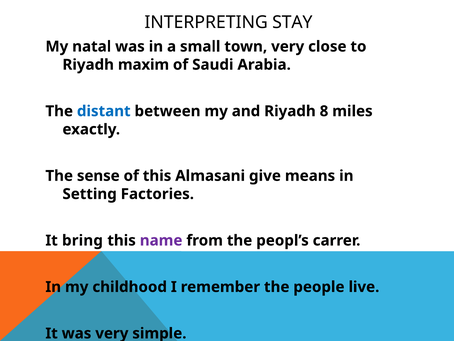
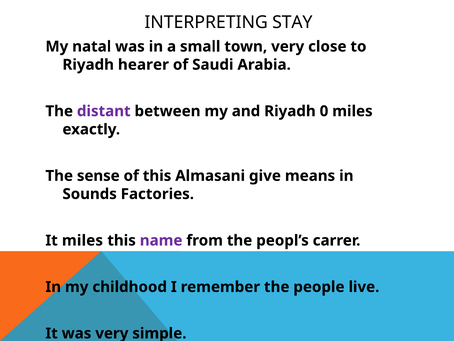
maxim: maxim -> hearer (143, 65)
distant colour: blue -> purple (104, 111)
8: 8 -> 0 (324, 111)
Setting: Setting -> Sounds (90, 194)
It bring: bring -> miles (82, 240)
